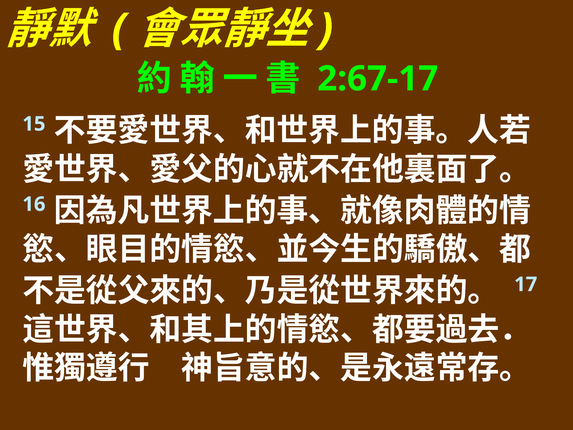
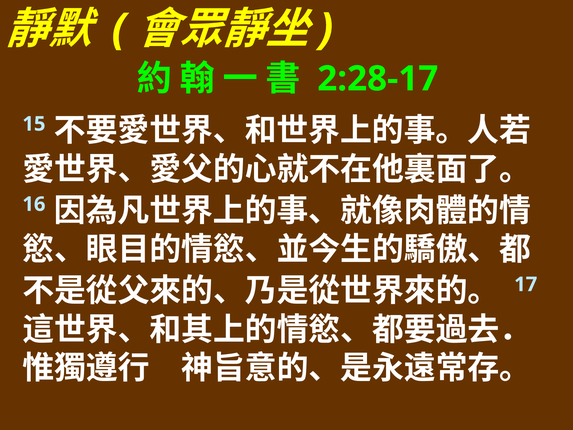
2:67-17: 2:67-17 -> 2:28-17 (378, 79)
